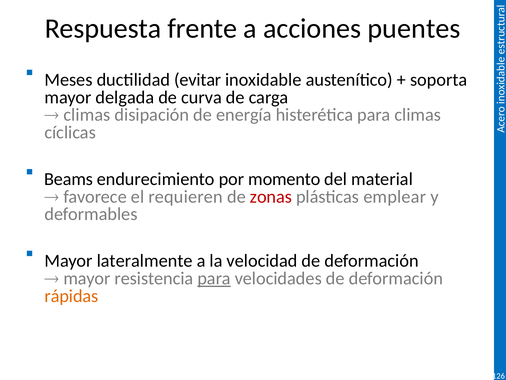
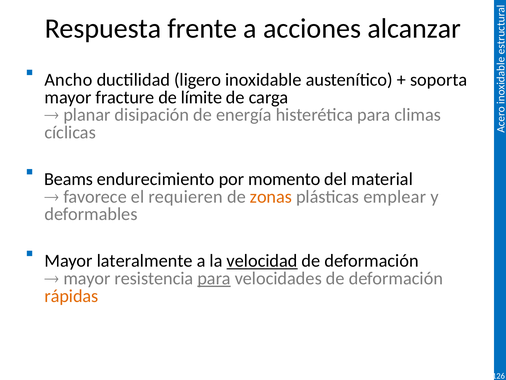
puentes: puentes -> alcanzar (414, 29)
Meses: Meses -> Ancho (68, 80)
evitar: evitar -> ligero (198, 80)
delgada: delgada -> fracture (125, 97)
curva: curva -> límite (202, 97)
climas: climas -> planar (87, 115)
zonas colour: red -> orange (271, 196)
velocidad underline: none -> present (262, 261)
